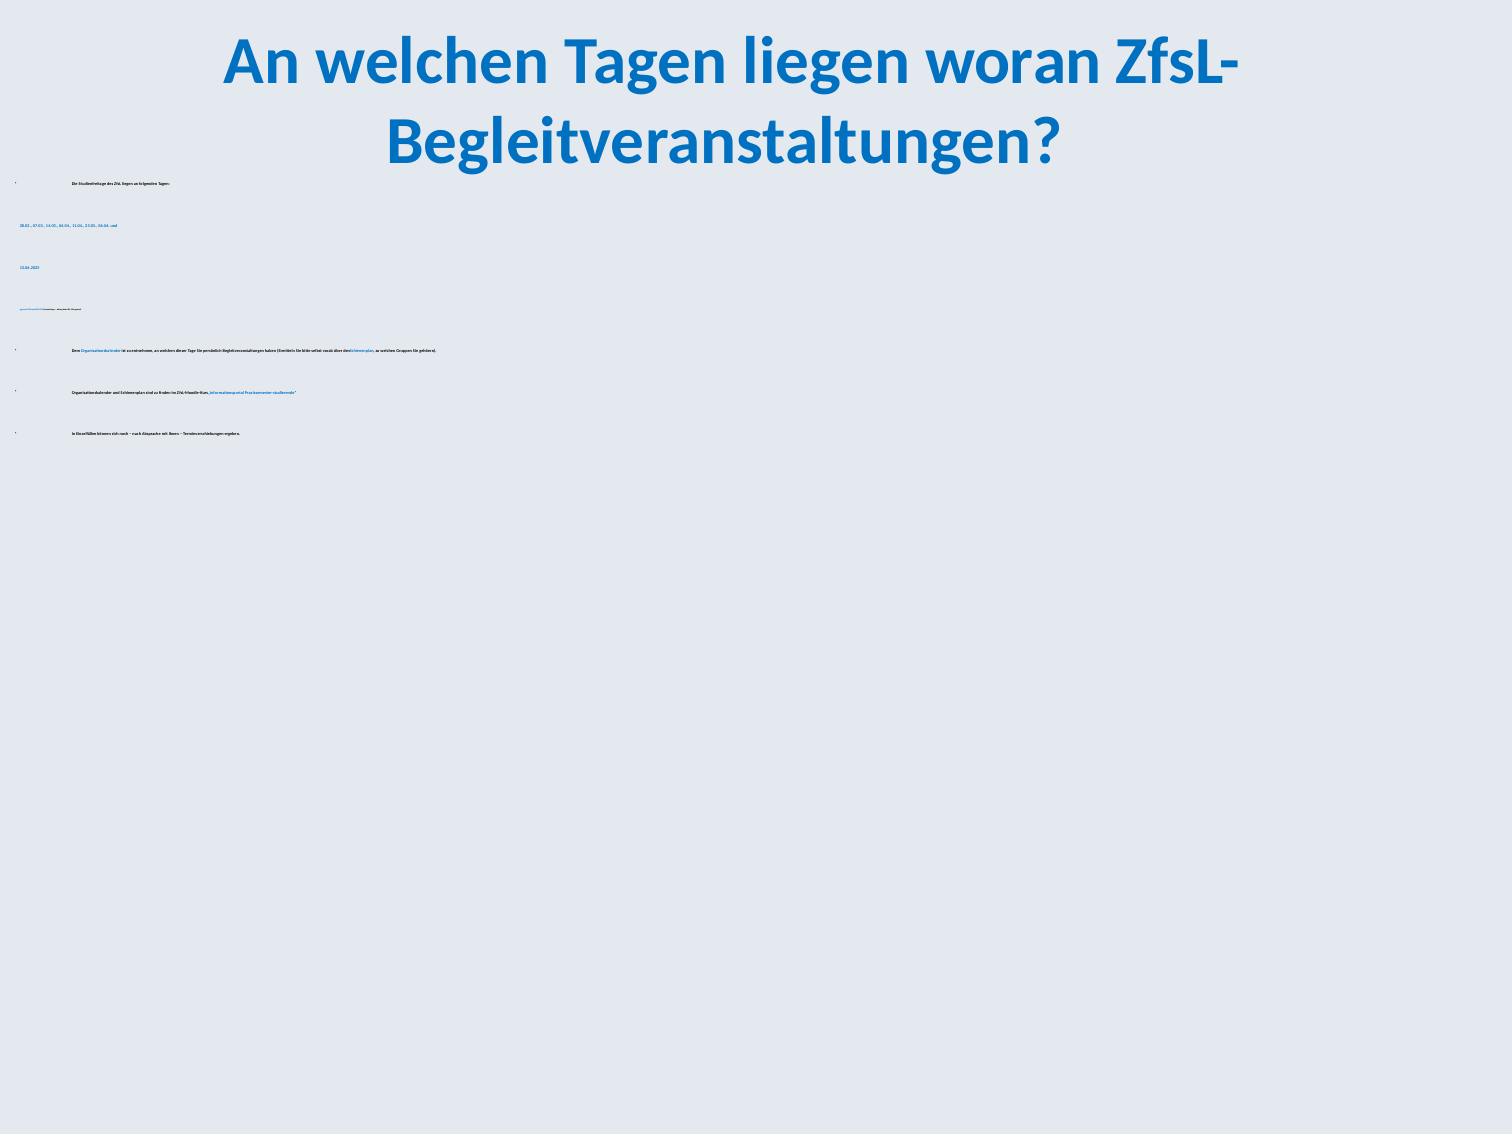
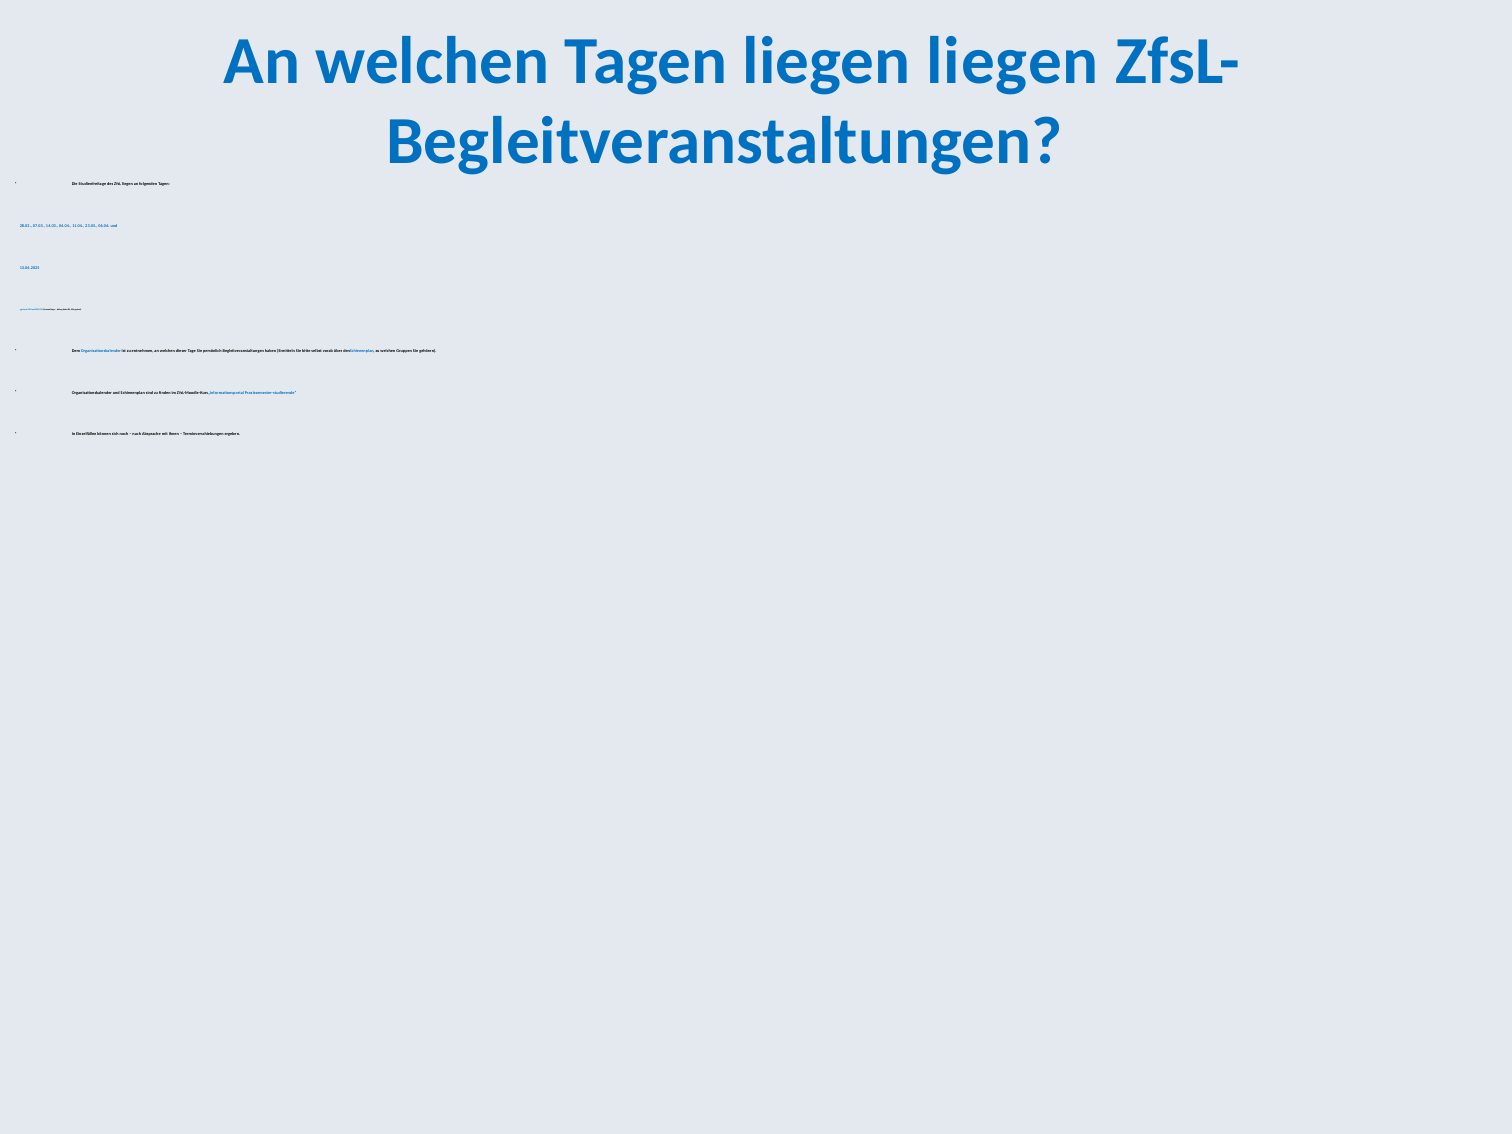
liegen woran: woran -> liegen (1013, 61)
